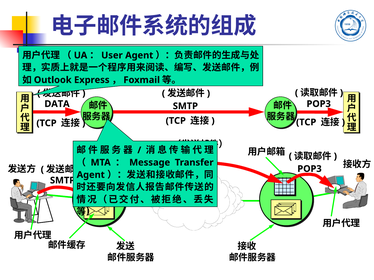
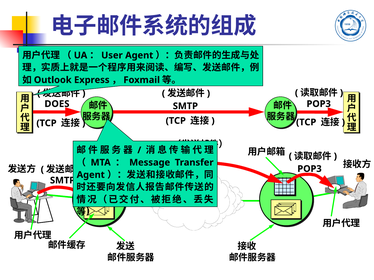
DATA: DATA -> DOES (57, 104)
